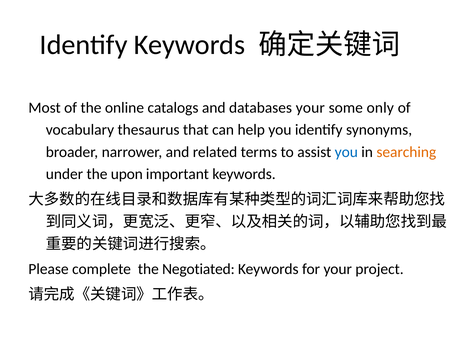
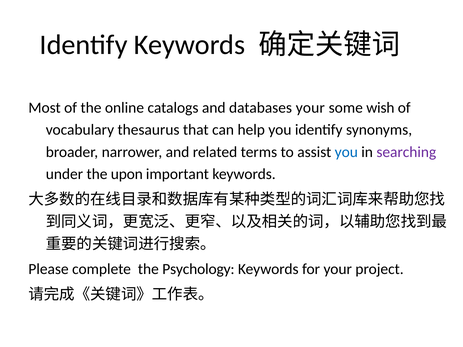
only: only -> wish (380, 108)
searching colour: orange -> purple (406, 152)
Negotiated: Negotiated -> Psychology (198, 269)
